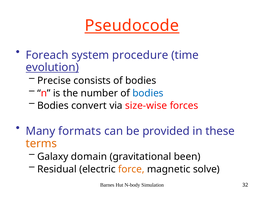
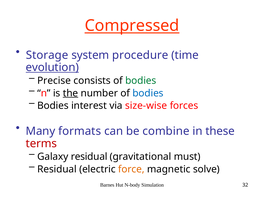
Pseudocode: Pseudocode -> Compressed (132, 26)
Foreach: Foreach -> Storage (47, 55)
bodies colour: black -> green (141, 81)
the underline: none -> present (71, 93)
convert: convert -> interest (89, 106)
provided: provided -> combine (166, 131)
terms colour: orange -> red (41, 143)
Galaxy domain: domain -> residual (89, 157)
been: been -> must (187, 157)
